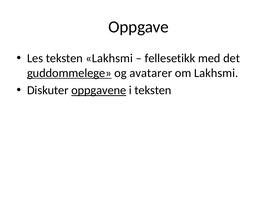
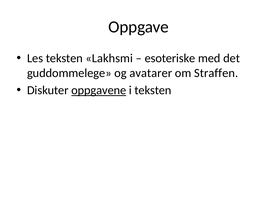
fellesetikk: fellesetikk -> esoteriske (170, 58)
guddommelege underline: present -> none (69, 73)
om Lakhsmi: Lakhsmi -> Straffen (216, 73)
